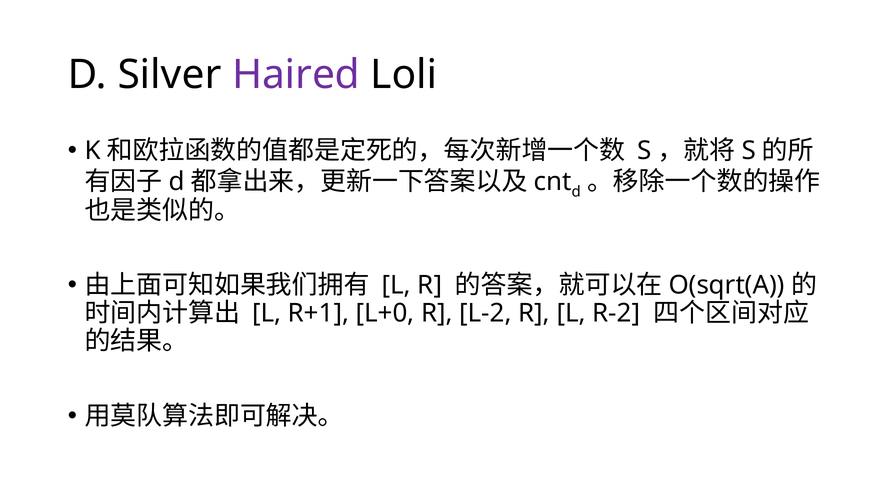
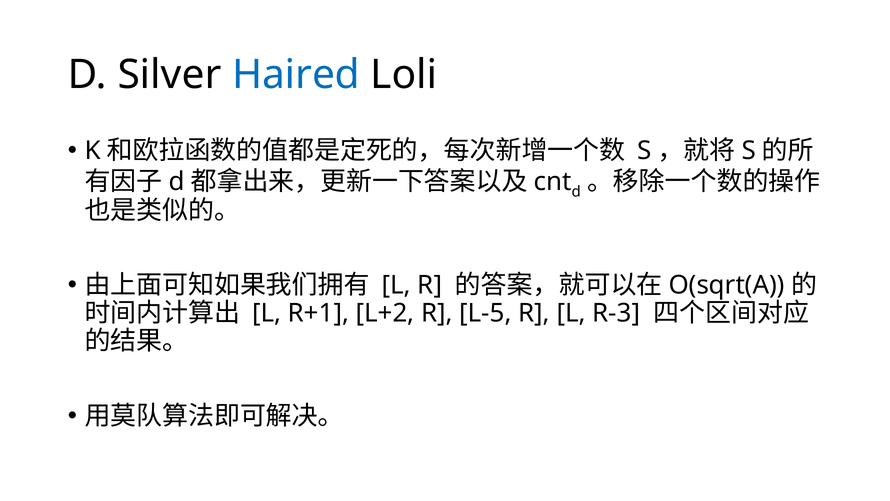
Haired colour: purple -> blue (296, 75)
L+0: L+0 -> L+2 (385, 313)
L-2: L-2 -> L-5 (485, 313)
R-2: R-2 -> R-3 (616, 313)
